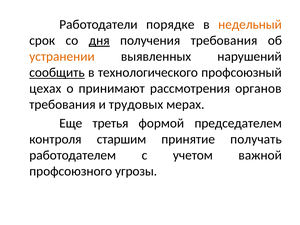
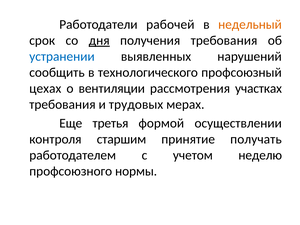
порядке: порядке -> рабочей (170, 25)
устранении colour: orange -> blue (62, 57)
сообщить underline: present -> none (57, 73)
принимают: принимают -> вентиляции (112, 89)
органов: органов -> участках (259, 89)
председателем: председателем -> осуществлении (238, 123)
важной: важной -> неделю (260, 155)
угрозы: угрозы -> нормы (136, 171)
